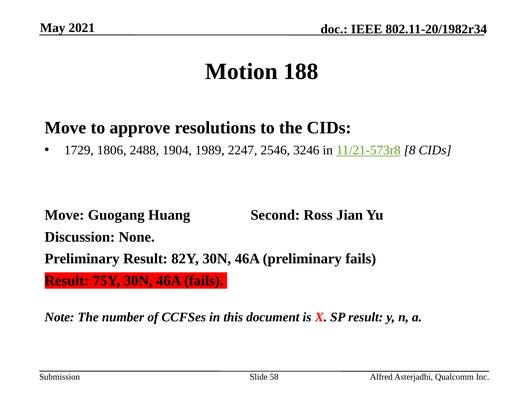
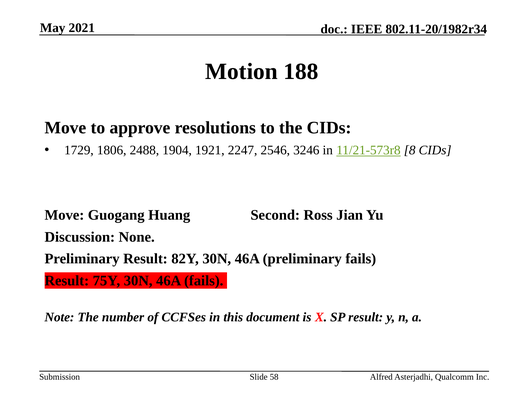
1989: 1989 -> 1921 (210, 150)
